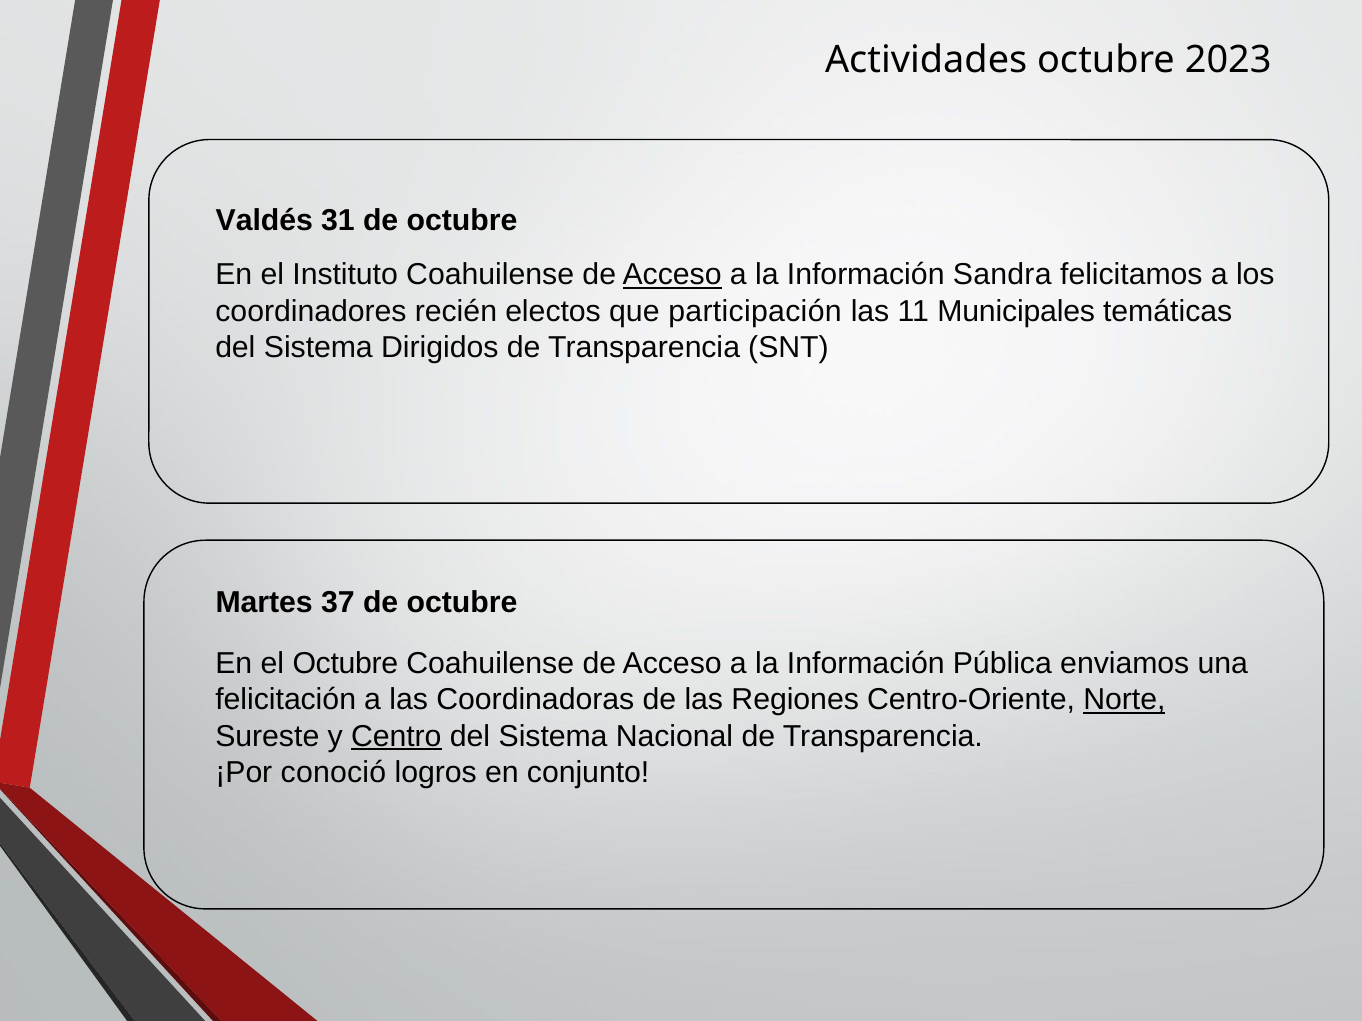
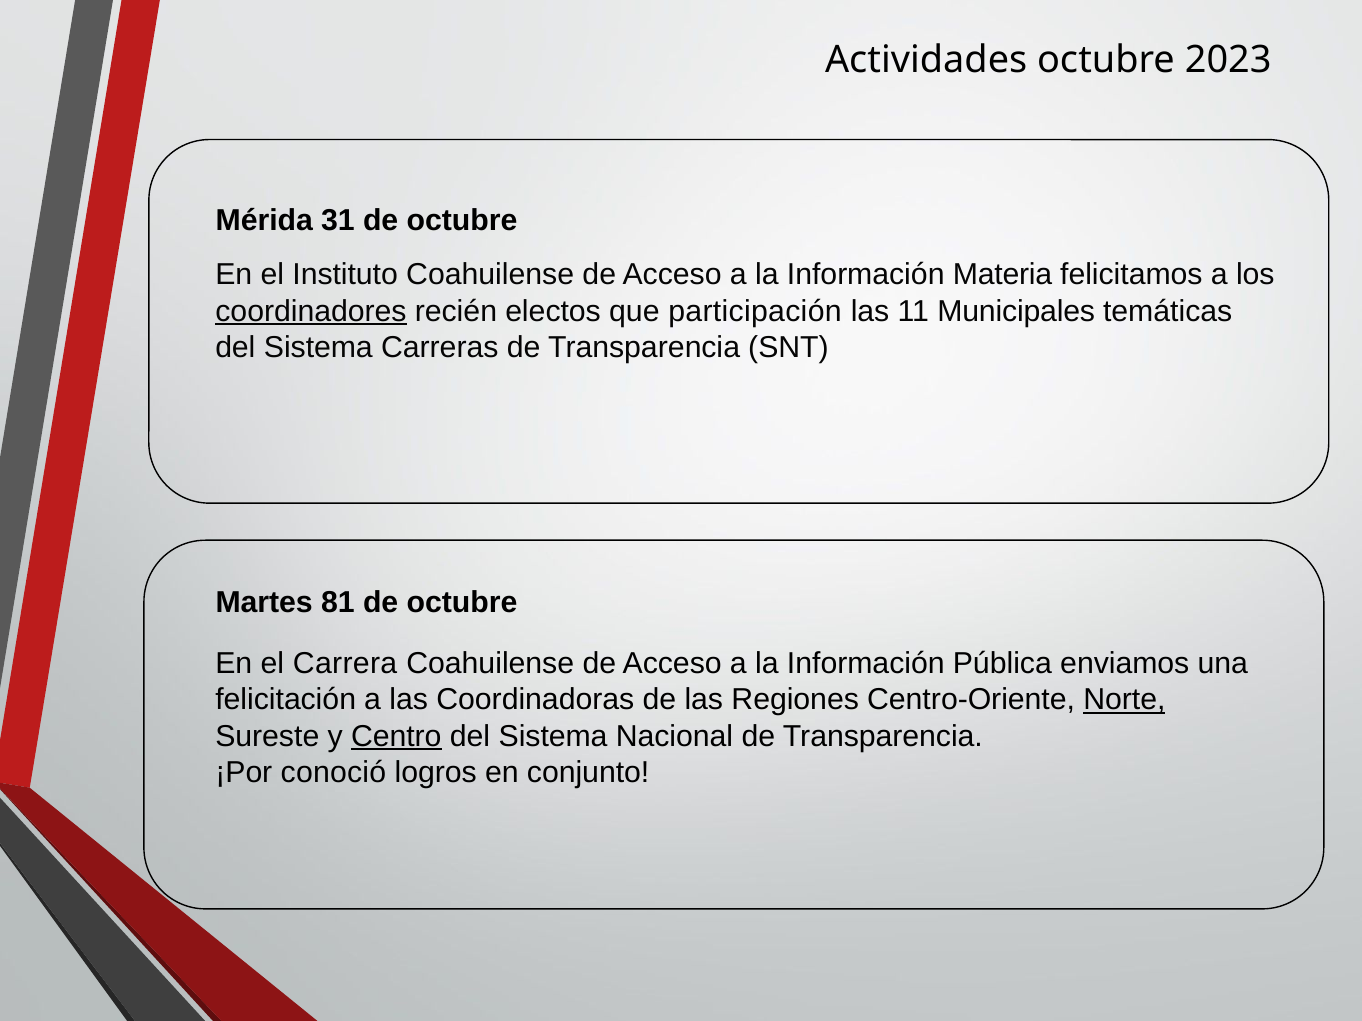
Valdés: Valdés -> Mérida (264, 220)
Acceso underline: present -> none (672, 275)
Sandra: Sandra -> Materia (1003, 275)
coordinadores underline: none -> present (311, 311)
Dirigidos: Dirigidos -> Carreras (440, 348)
37: 37 -> 81 (338, 603)
el Octubre: Octubre -> Carrera (345, 664)
